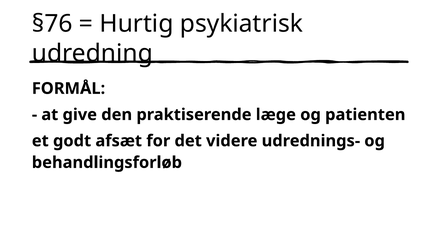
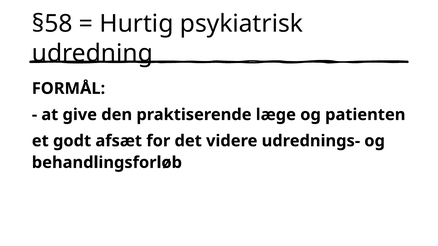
§76: §76 -> §58 (52, 24)
